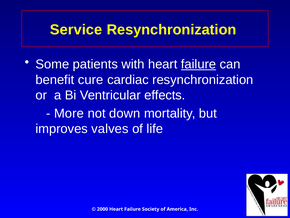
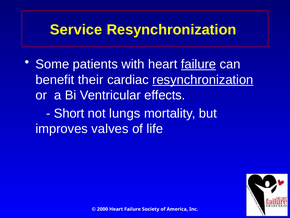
cure: cure -> their (91, 80)
resynchronization underline: none -> present (203, 80)
More: More -> Short (69, 113)
down: down -> lungs (125, 113)
